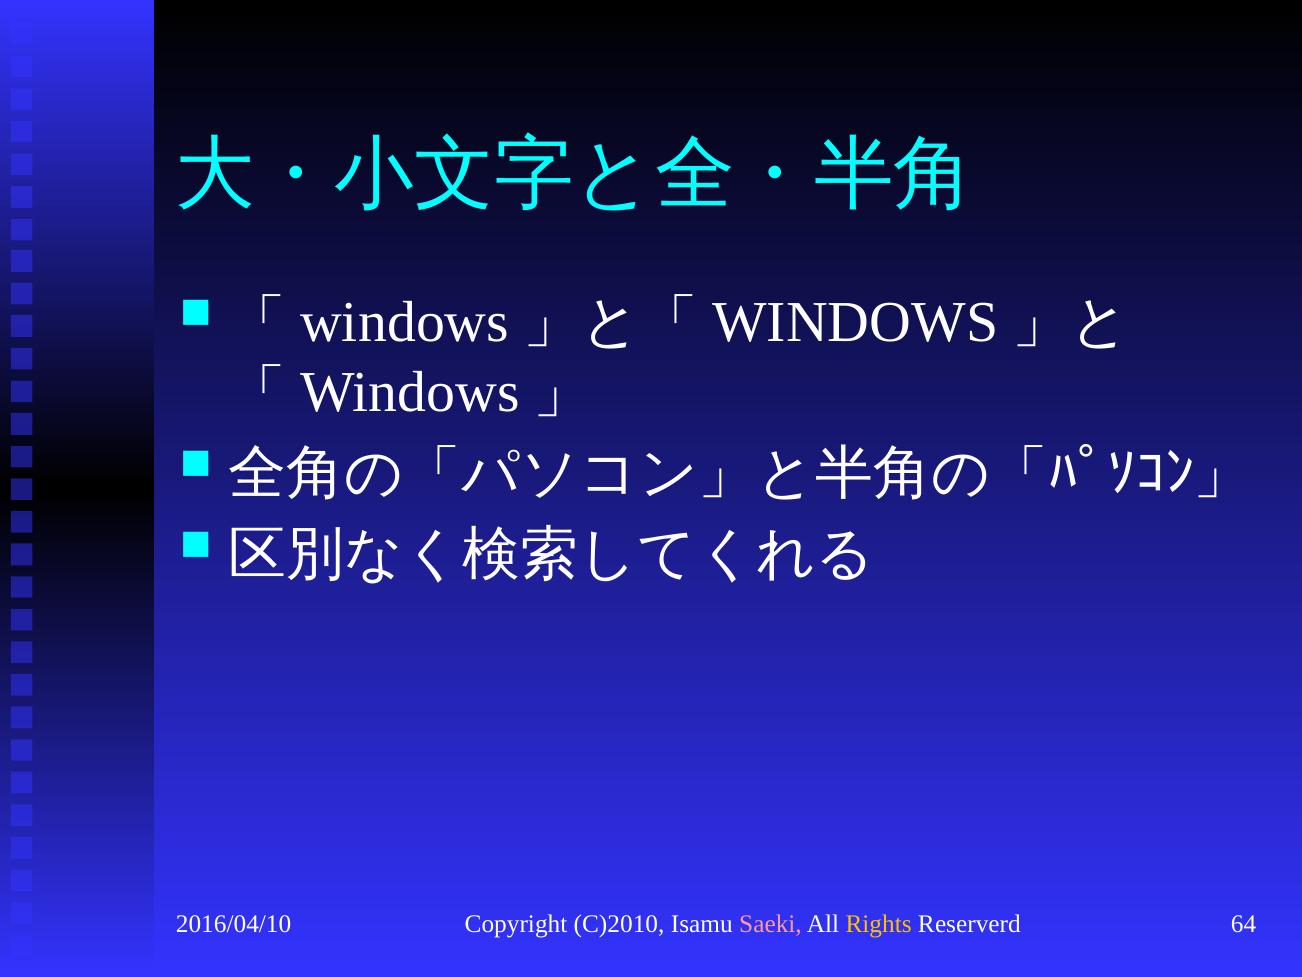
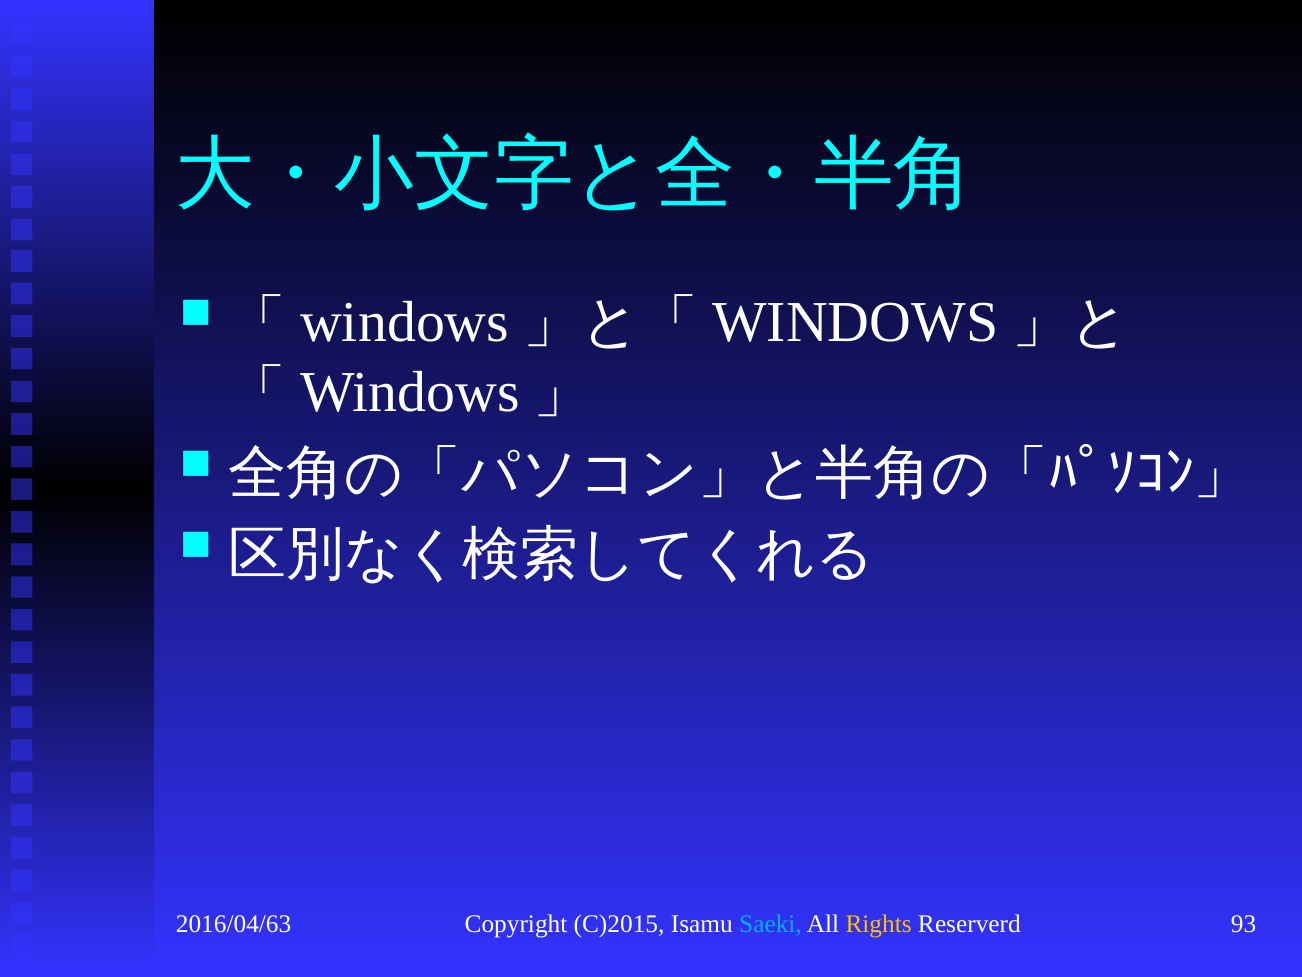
2016/04/10: 2016/04/10 -> 2016/04/63 (234, 924)
C)2010: C)2010 -> C)2015 (619, 924)
Saeki colour: pink -> light blue (771, 924)
64: 64 -> 93 (1244, 924)
